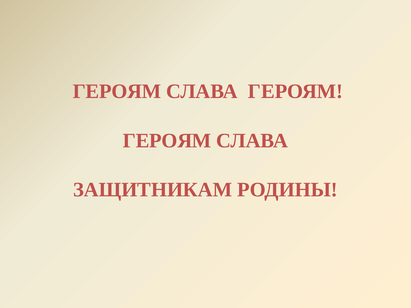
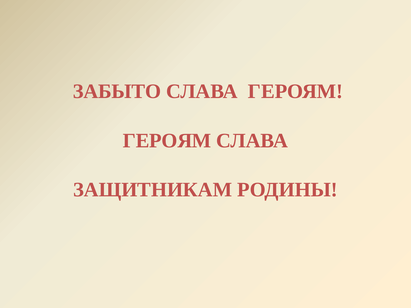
ГЕРОЯМ: ГЕРОЯМ -> ЗАБЫТО (117, 91)
